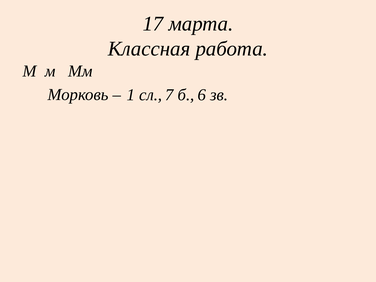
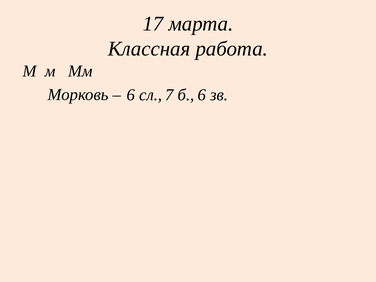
1: 1 -> 6 (131, 95)
